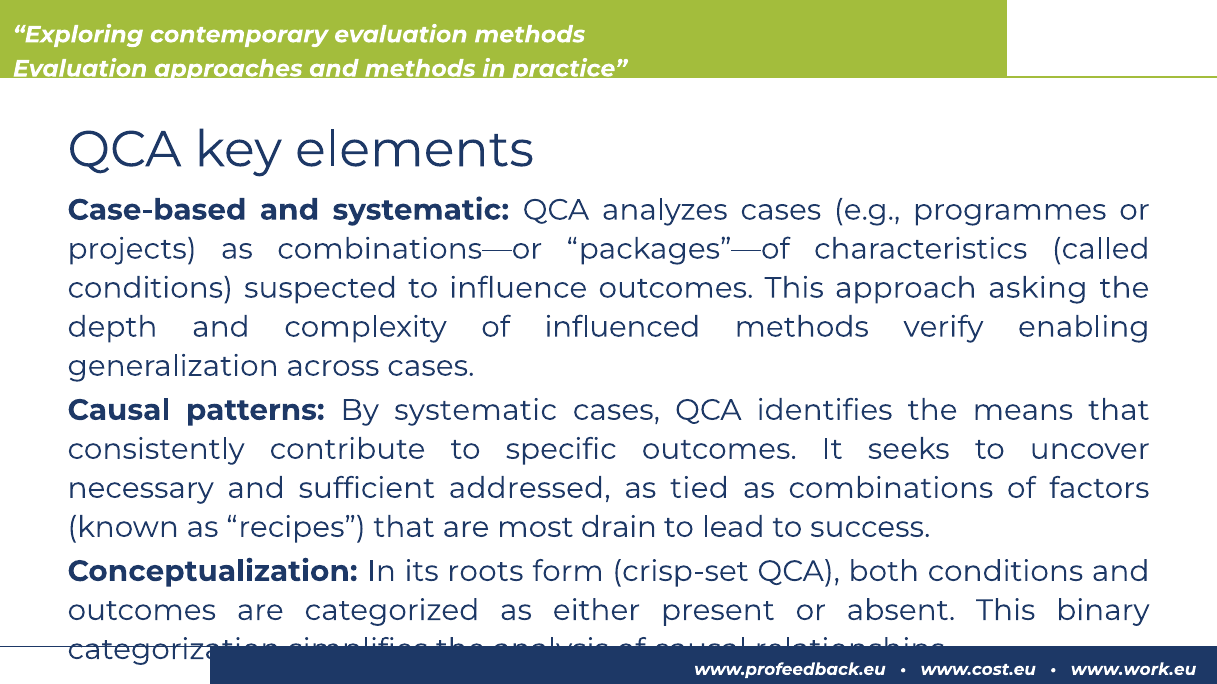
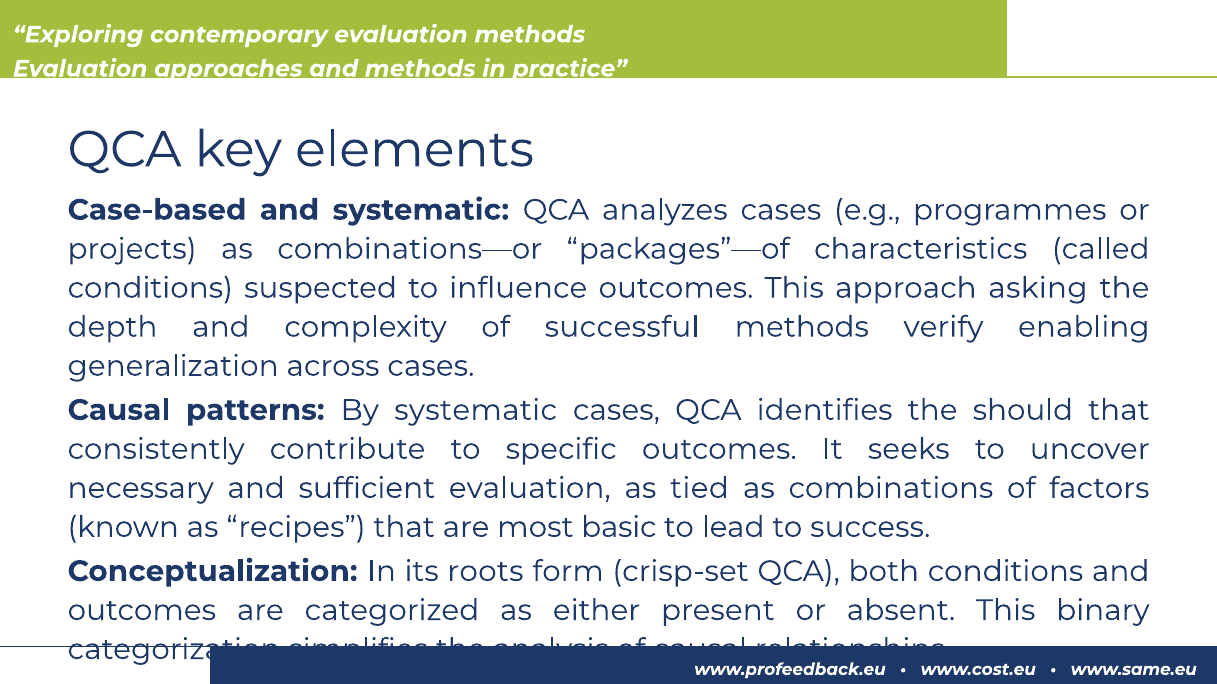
influenced: influenced -> successful (622, 327)
means: means -> should (1023, 410)
sufficient addressed: addressed -> evaluation (530, 489)
drain: drain -> basic (619, 528)
www.work.eu: www.work.eu -> www.same.eu (1134, 670)
